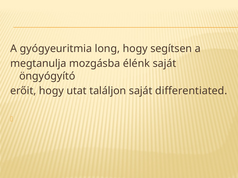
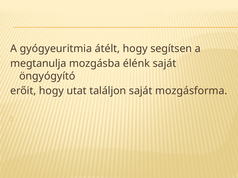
long: long -> átélt (107, 49)
differentiated: differentiated -> mozgásforma (191, 91)
